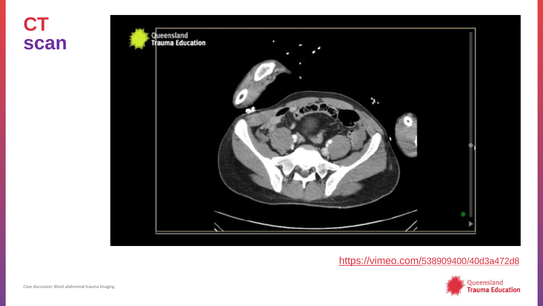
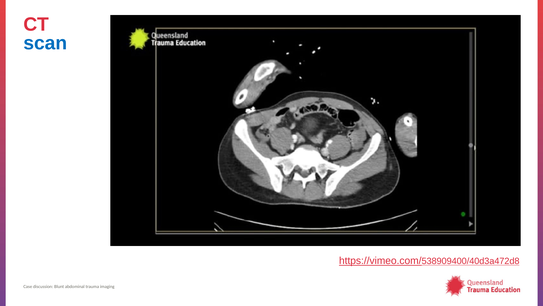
scan colour: purple -> blue (45, 43)
